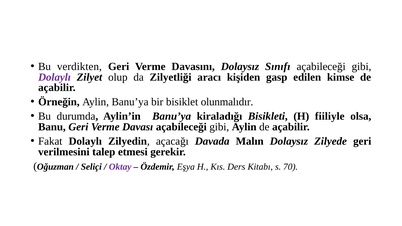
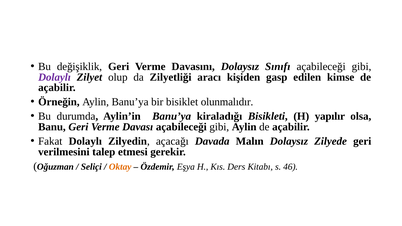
verdikten: verdikten -> değişiklik (79, 67)
fiiliyle: fiiliyle -> yapılır (330, 116)
Oktay colour: purple -> orange (120, 167)
70: 70 -> 46 (291, 167)
